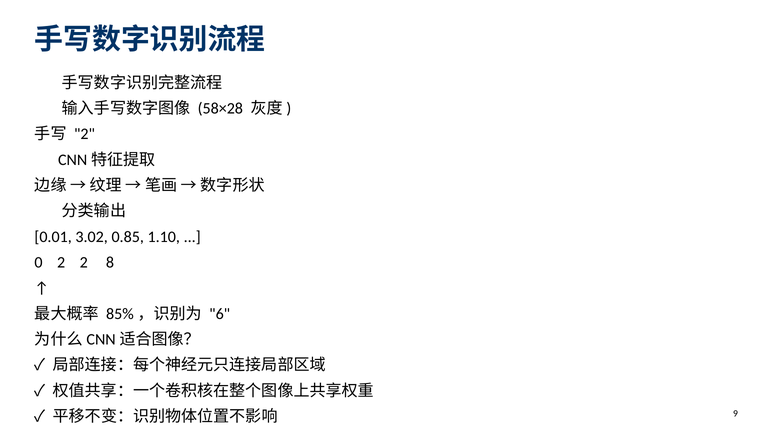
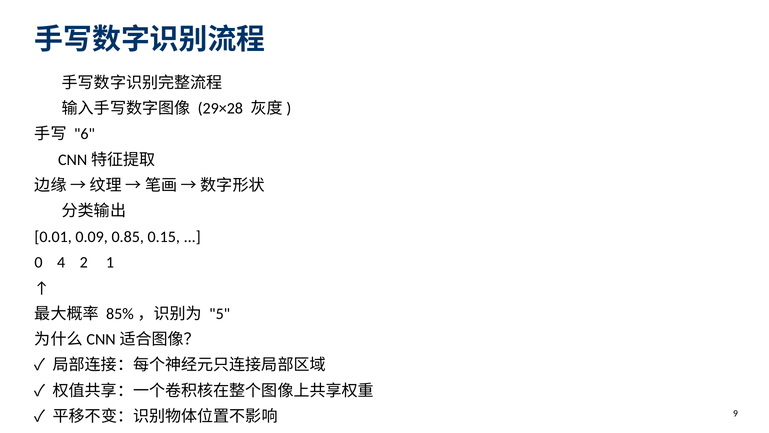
58×28: 58×28 -> 29×28 (220, 108)
2: 2 -> 6 (84, 134)
3.02: 3.02 -> 0.09 (92, 237)
1.10: 1.10 -> 0.15 (164, 237)
0 2: 2 -> 4 (61, 262)
8: 8 -> 1 (110, 262)
6: 6 -> 5 (220, 314)
